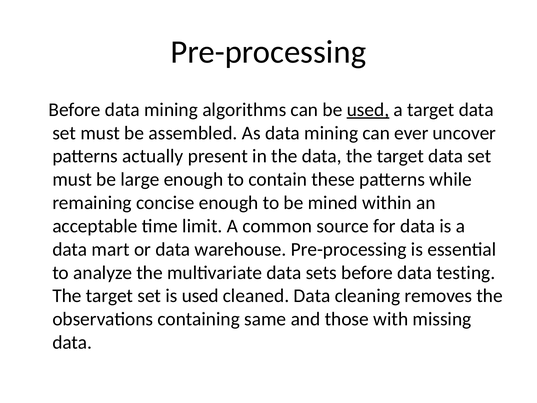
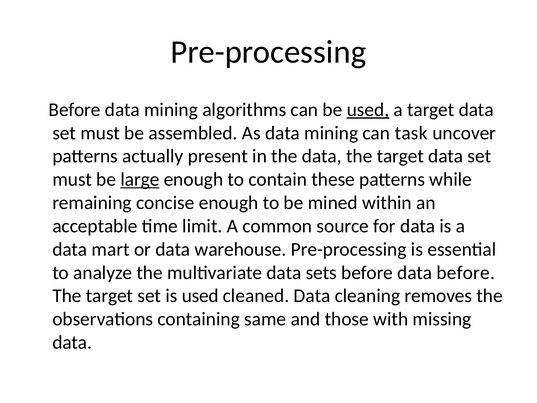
ever: ever -> task (411, 133)
large underline: none -> present (140, 179)
data testing: testing -> before (466, 272)
